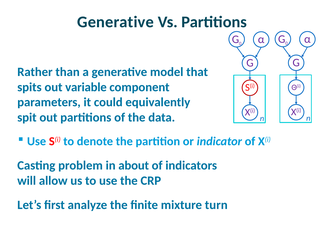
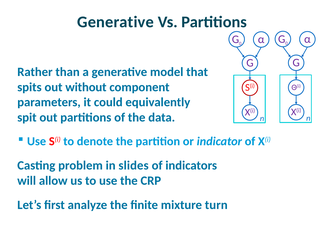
variable: variable -> without (86, 87)
about: about -> slides (134, 166)
